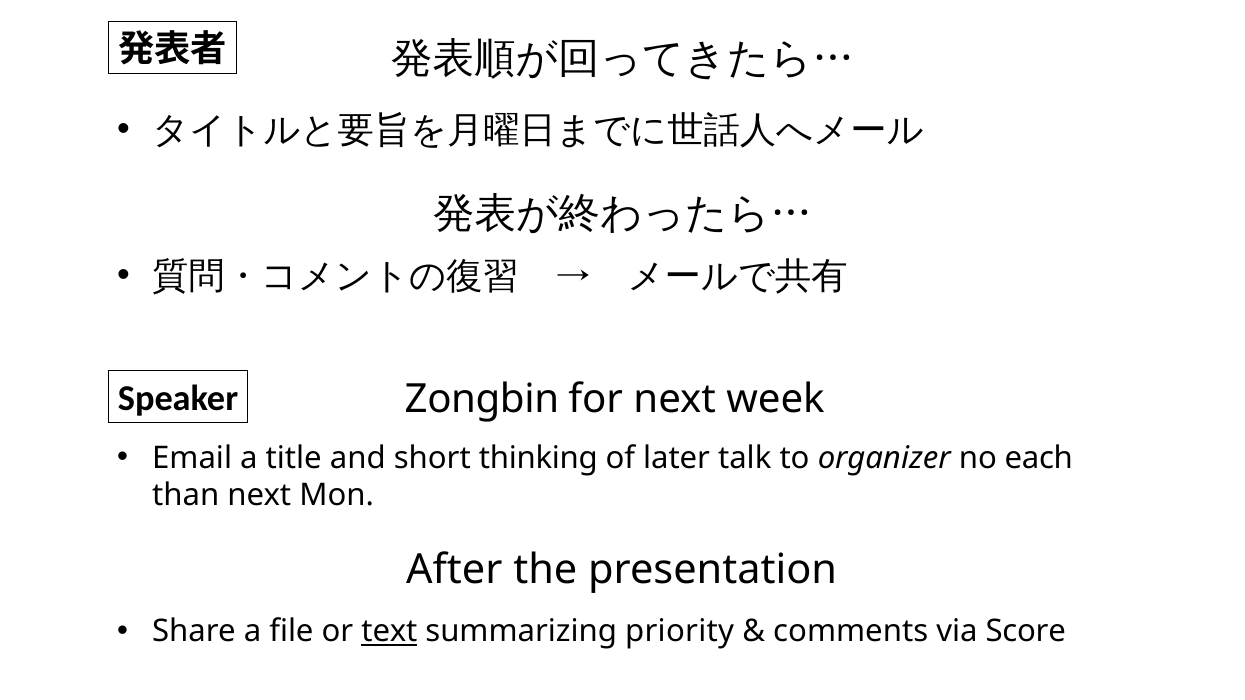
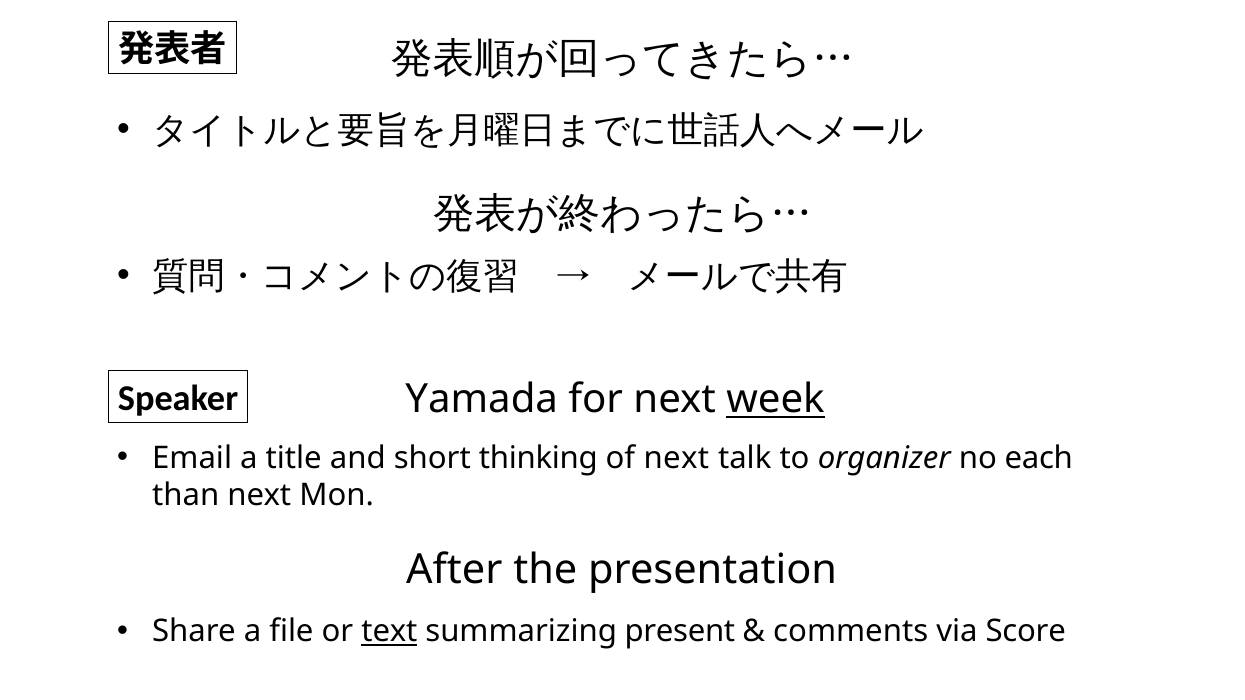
Zongbin: Zongbin -> Yamada (482, 400)
week underline: none -> present (775, 400)
of later: later -> next (676, 459)
priority: priority -> present (680, 632)
